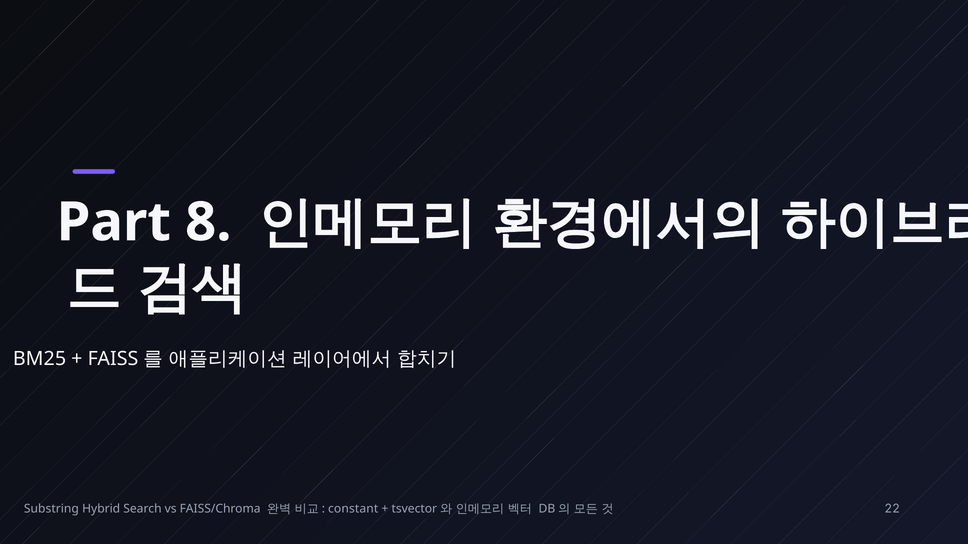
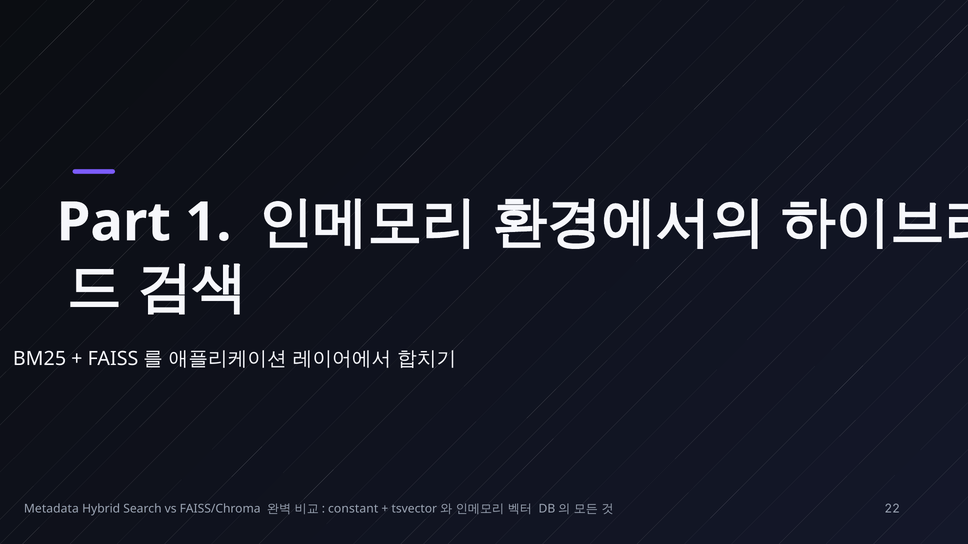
8: 8 -> 1 (208, 223)
Substring: Substring -> Metadata (51, 509)
